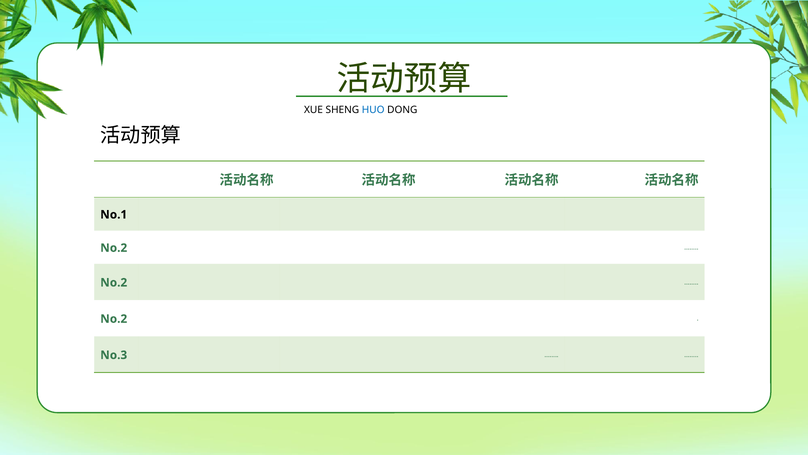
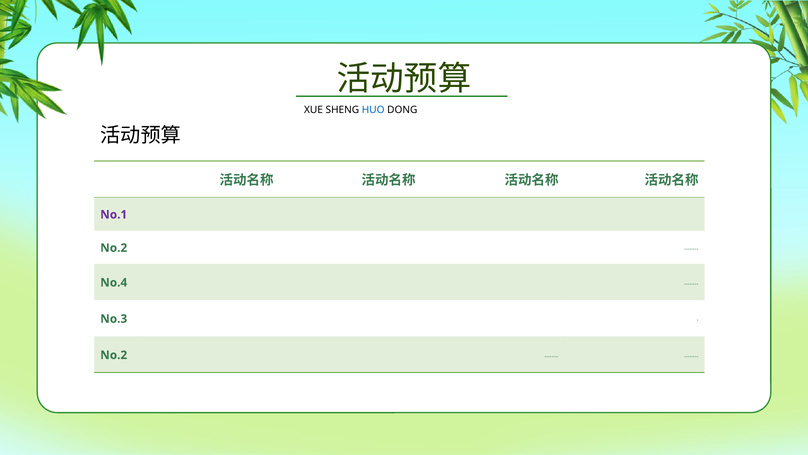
No.1 colour: black -> purple (114, 214)
No.2: No.2 -> No.4 (114, 282)
No.2: No.2 -> No.3 (114, 319)
No.3: No.3 -> No.2 (114, 355)
